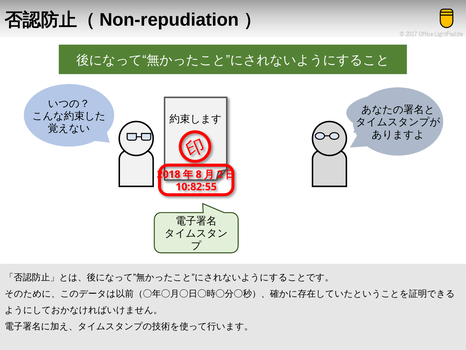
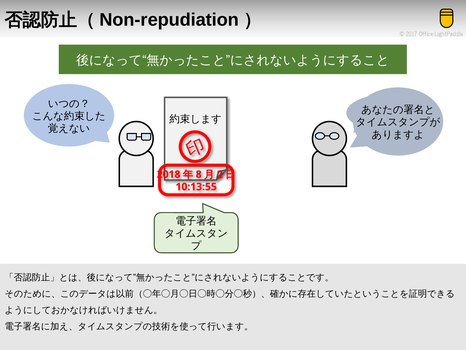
10:82:55: 10:82:55 -> 10:13:55 (196, 187)
